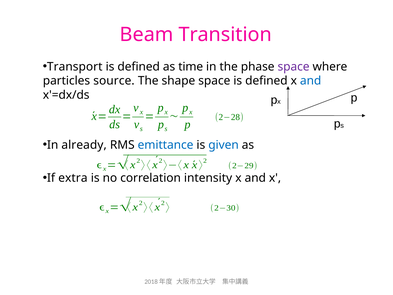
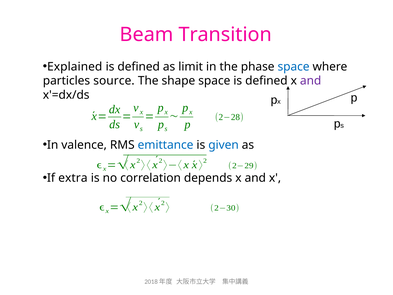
Transport: Transport -> Explained (75, 67)
time: time -> limit (191, 67)
space colour: purple -> blue (294, 67)
and colour: blue -> purple (311, 81)
already: already -> valence (84, 145)
intensity: intensity -> depends (208, 178)
